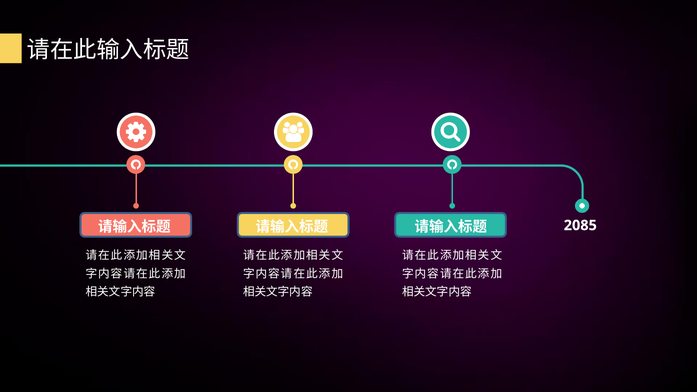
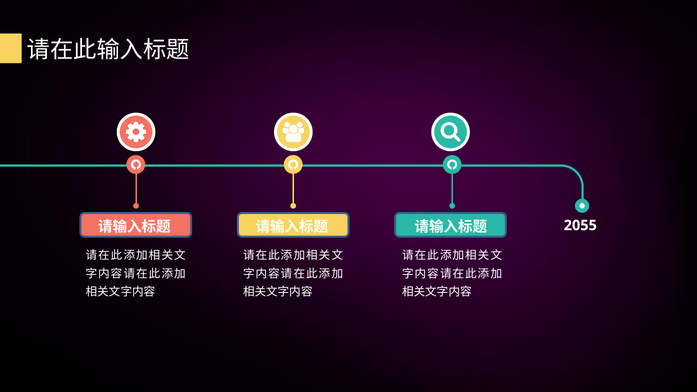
2085: 2085 -> 2055 (580, 225)
